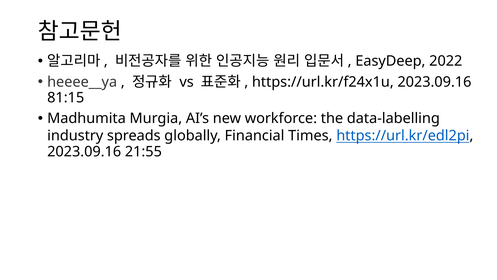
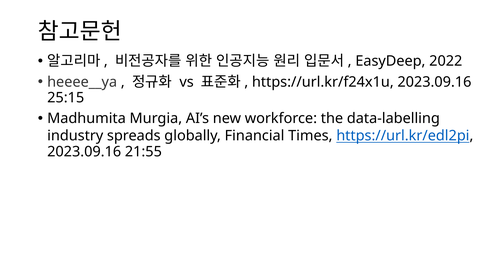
81:15: 81:15 -> 25:15 (66, 97)
